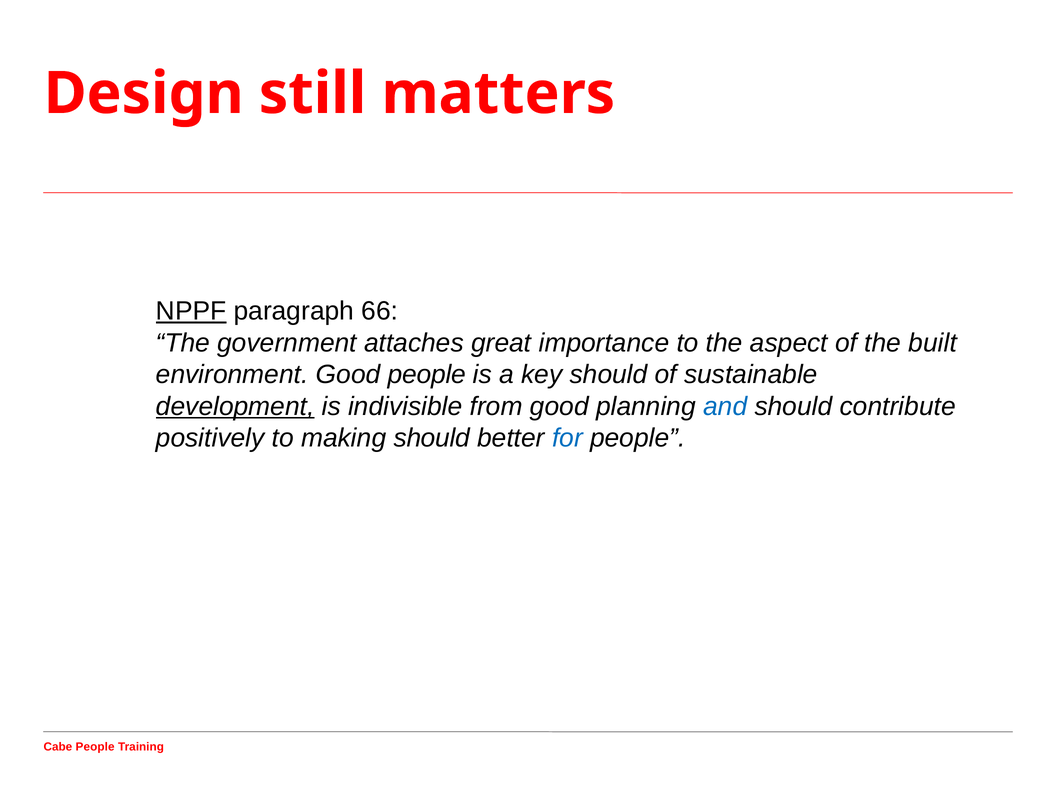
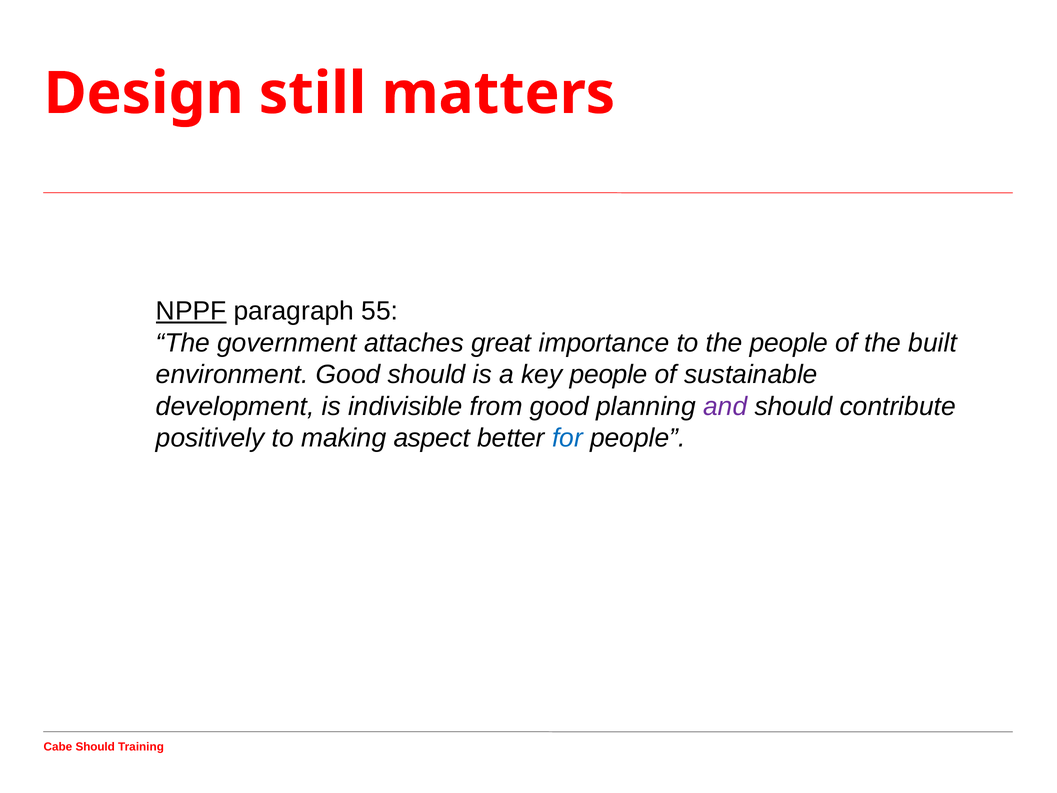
66: 66 -> 55 (380, 311)
the aspect: aspect -> people (789, 343)
Good people: people -> should (427, 374)
key should: should -> people (609, 374)
development underline: present -> none (235, 406)
and colour: blue -> purple (725, 406)
making should: should -> aspect (432, 438)
People: People -> Should (95, 747)
